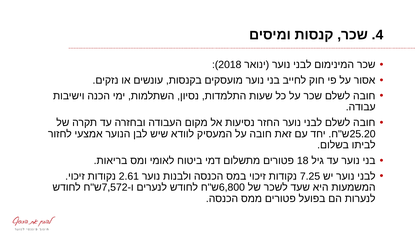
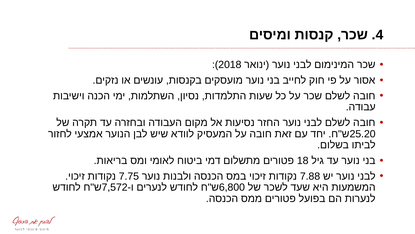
2.61: 2.61 -> 7.75 (129, 176)
7.25: 7.25 -> 7.88 (310, 176)
